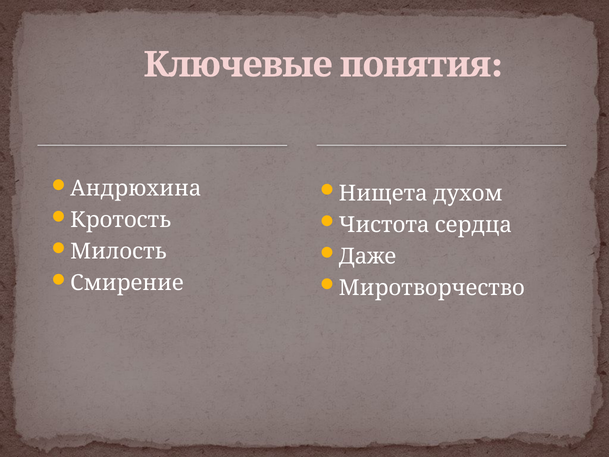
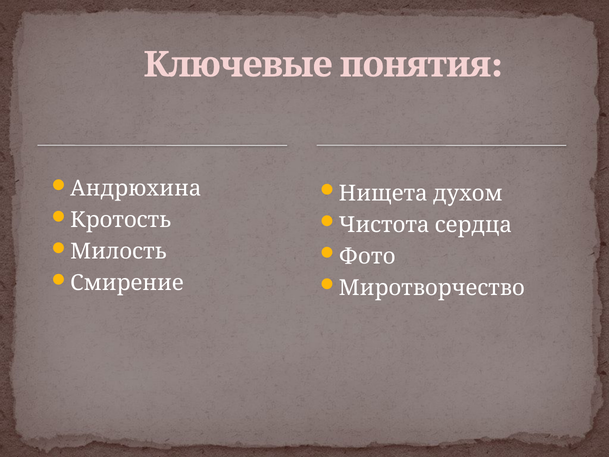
Даже: Даже -> Фото (367, 256)
